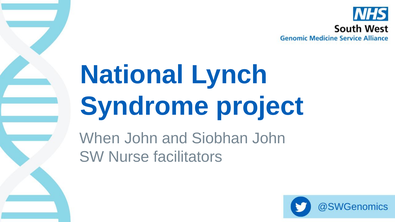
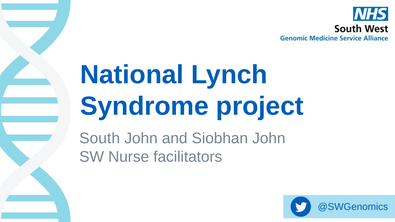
When: When -> South (100, 139)
